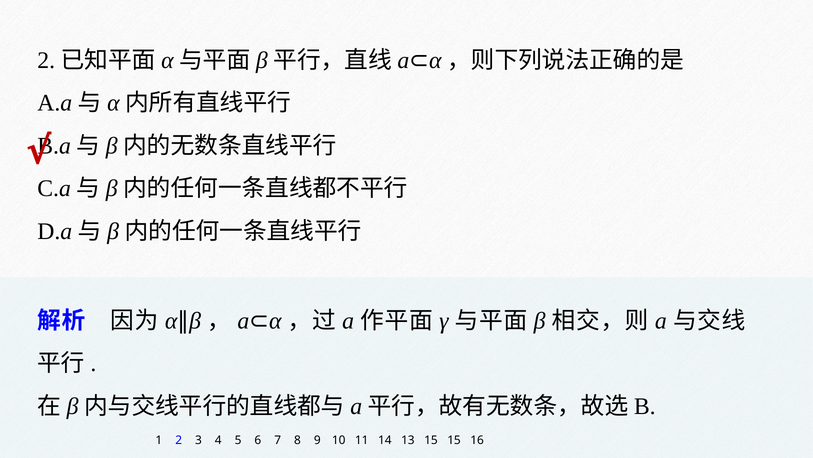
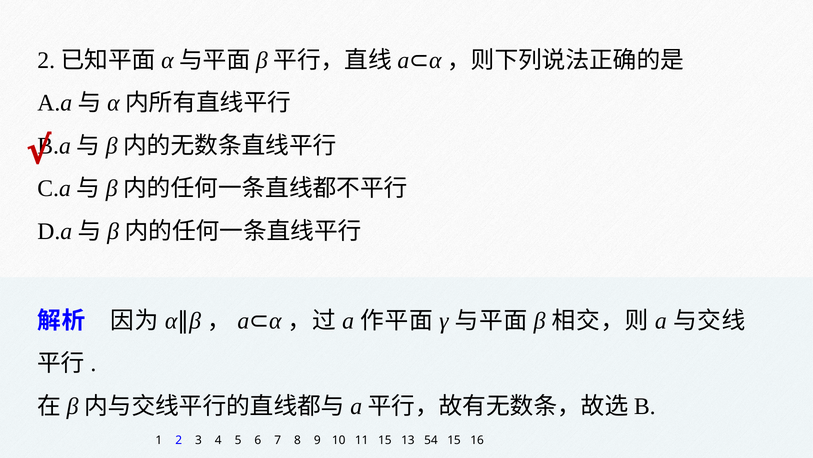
11 14: 14 -> 15 (385, 439)
13 15: 15 -> 54 (431, 439)
